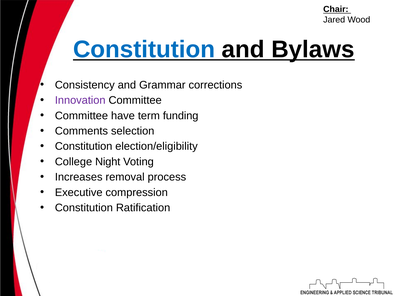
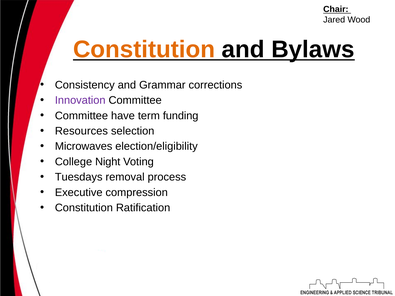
Constitution colour: blue -> orange (144, 49)
Comments: Comments -> Resources (81, 131)
Constitution: Constitution -> Microwaves (84, 146)
Increases: Increases -> Tuesdays (79, 177)
